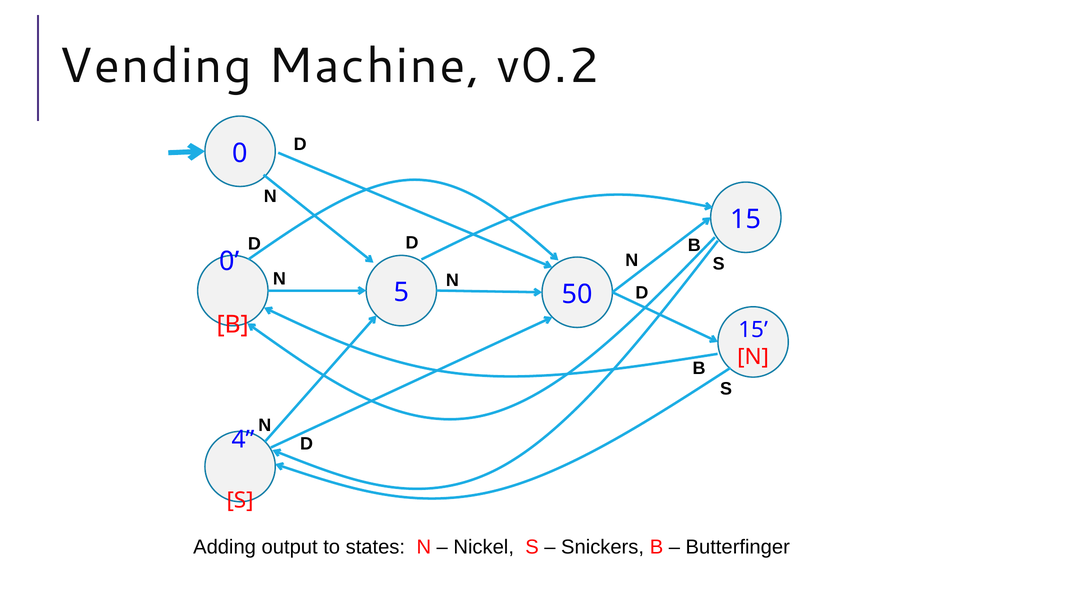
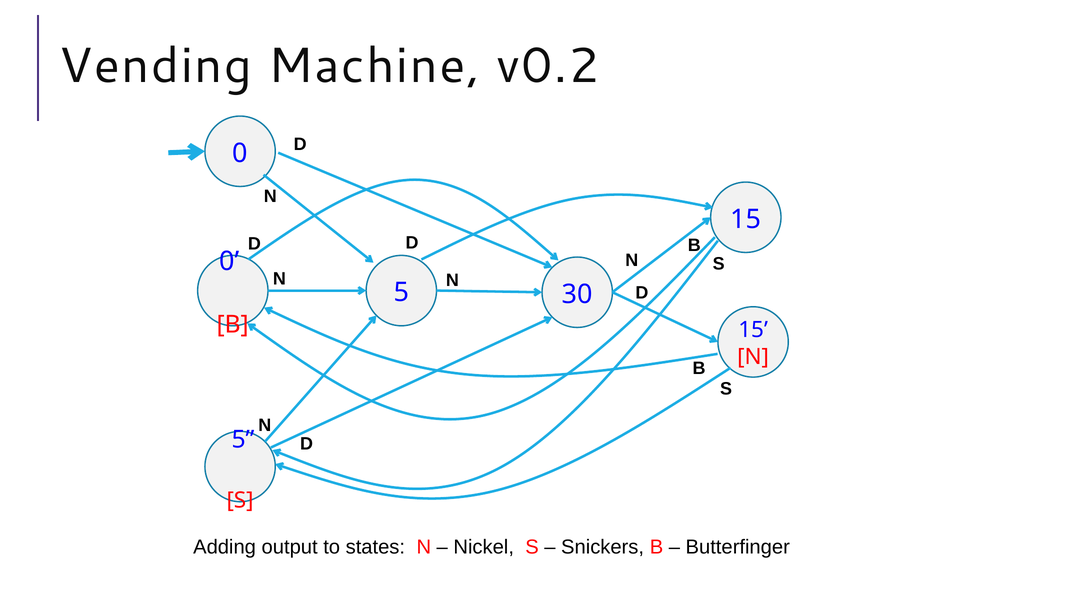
50: 50 -> 30 (577, 294)
4: 4 -> 5 (243, 439)
